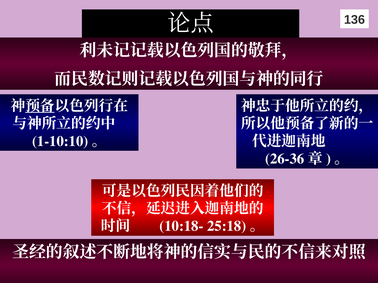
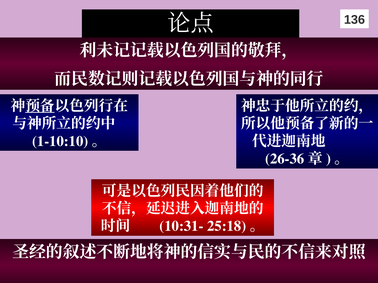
10:18-: 10:18- -> 10:31- (181, 227)
